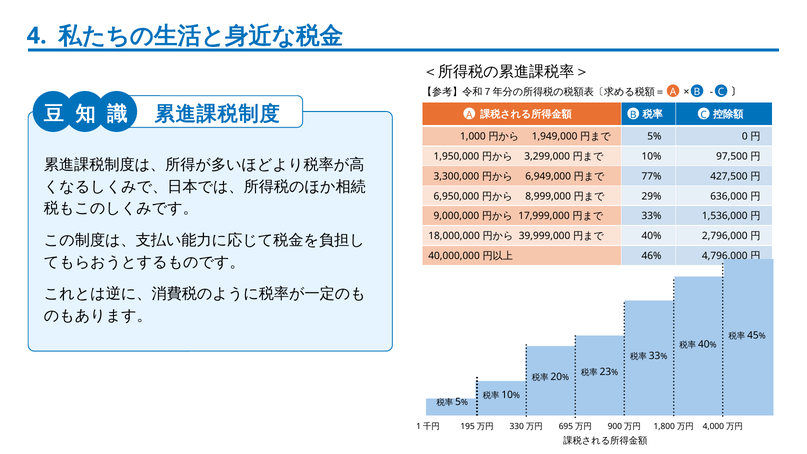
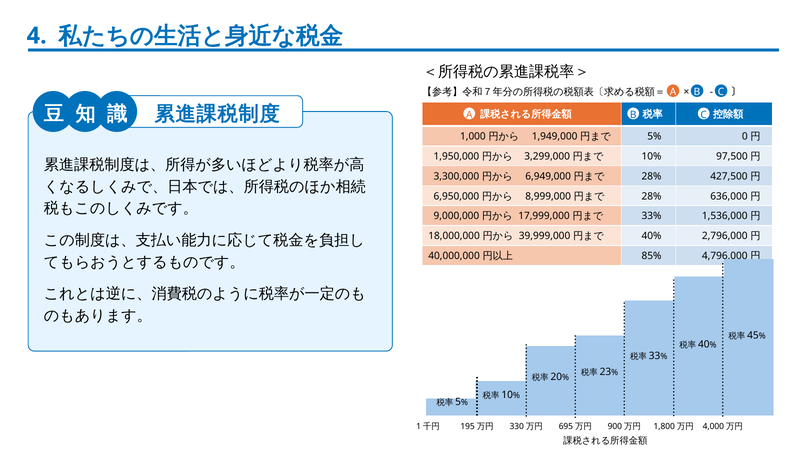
77%: 77% -> 28% (652, 176)
29%: 29% -> 28% (652, 196)
46%: 46% -> 85% (652, 256)
